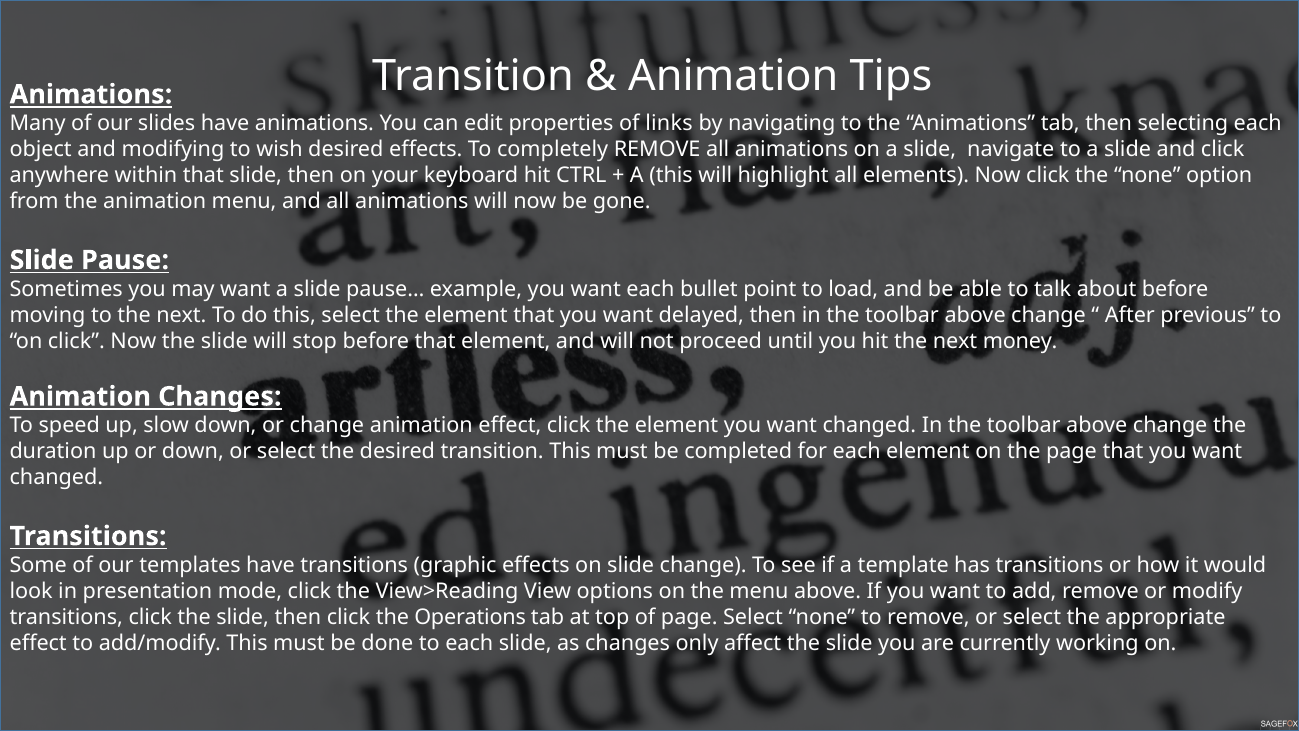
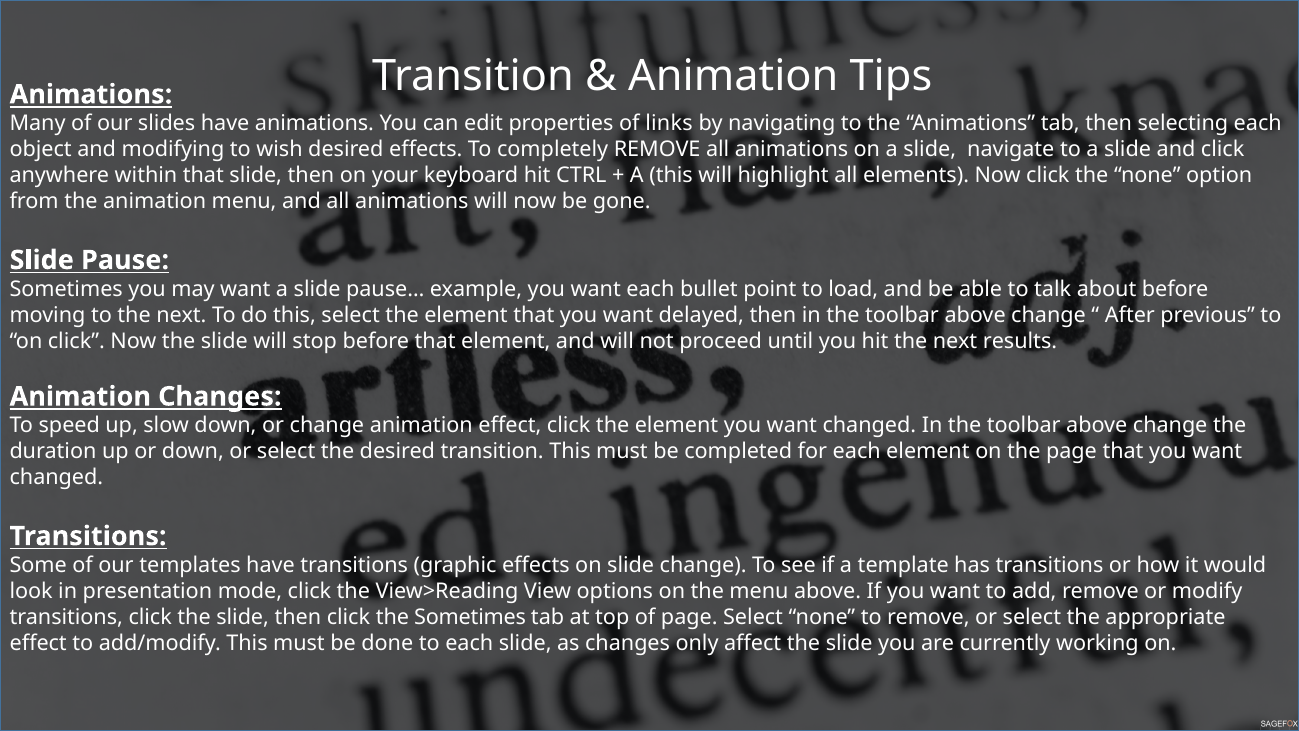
money: money -> results (1020, 341)
the Operations: Operations -> Sometimes (470, 617)
